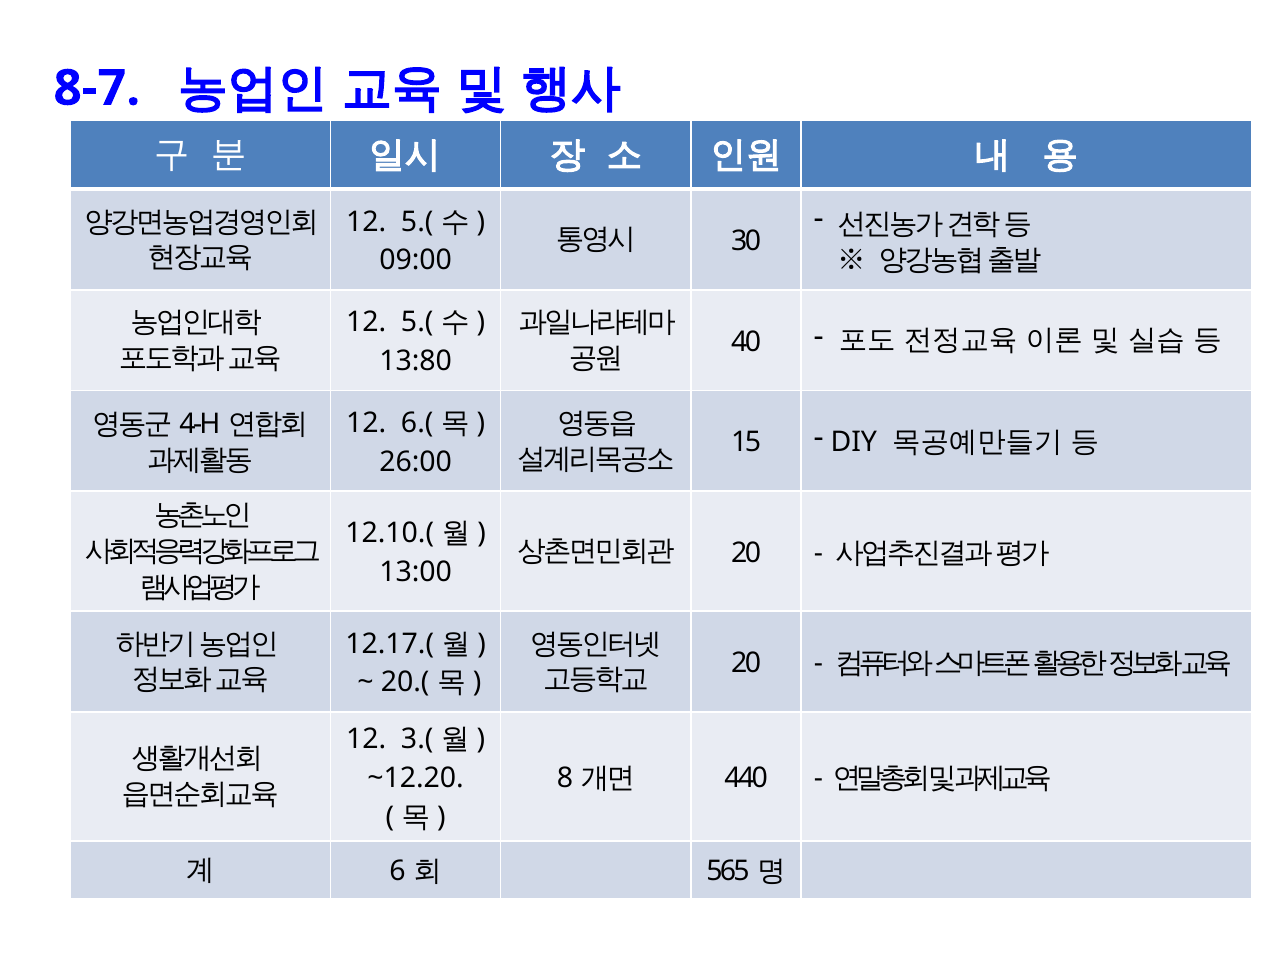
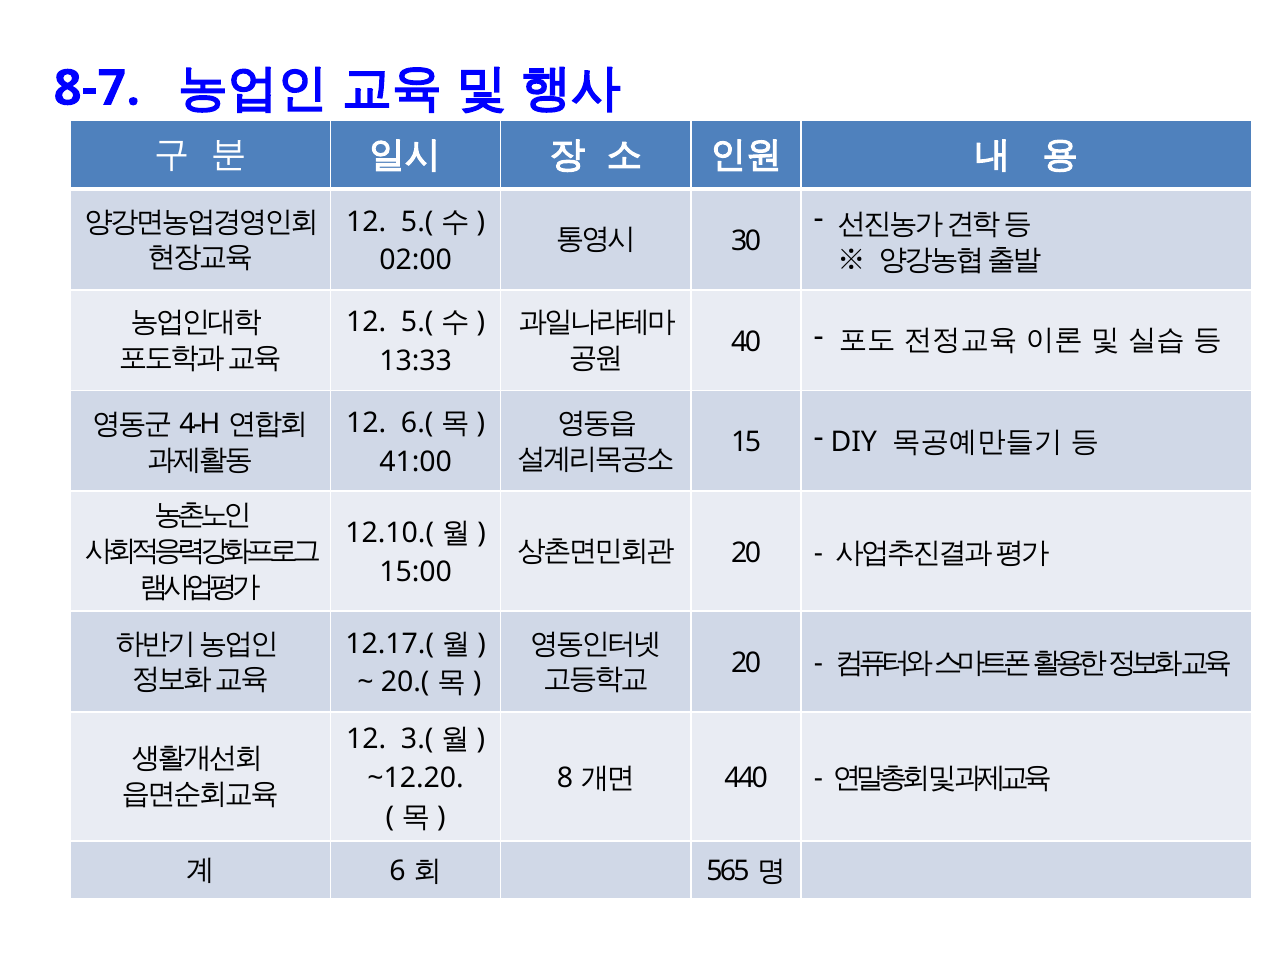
09:00: 09:00 -> 02:00 (416, 260)
13:80: 13:80 -> 13:33 (416, 361)
26:00: 26:00 -> 41:00 (416, 462)
13:00: 13:00 -> 15:00 (416, 572)
